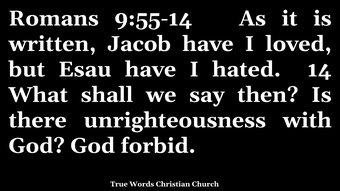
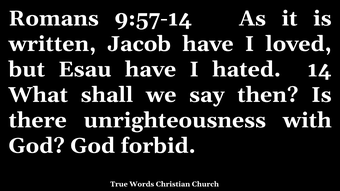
9:55-14: 9:55-14 -> 9:57-14 (153, 18)
